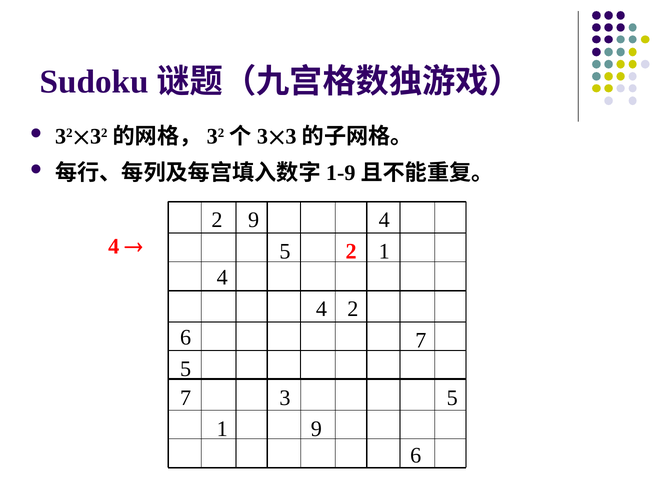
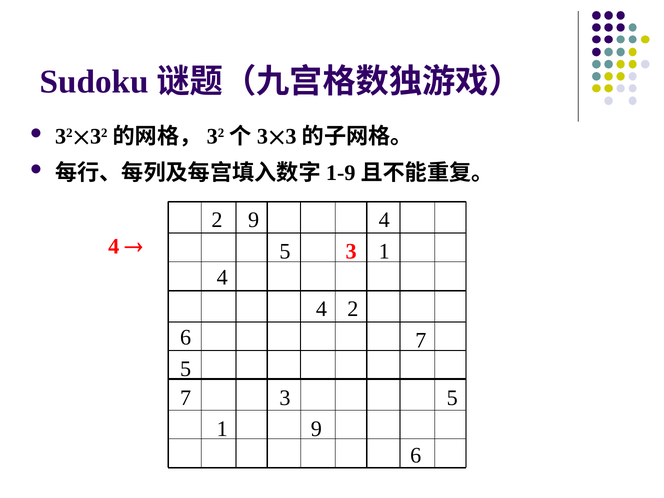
2: 2 -> 3 (351, 251)
